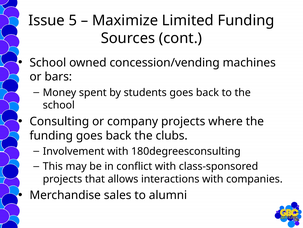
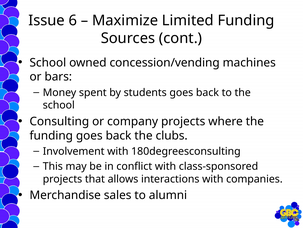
5: 5 -> 6 (73, 20)
